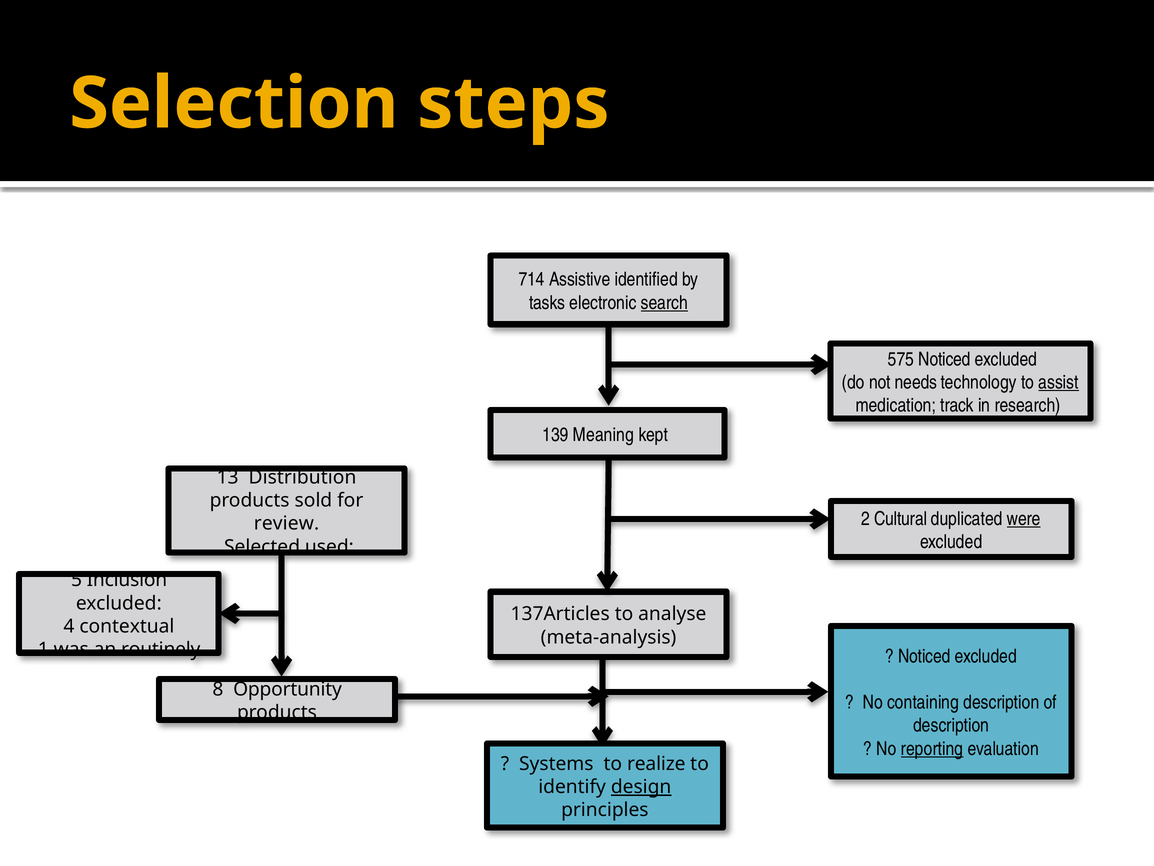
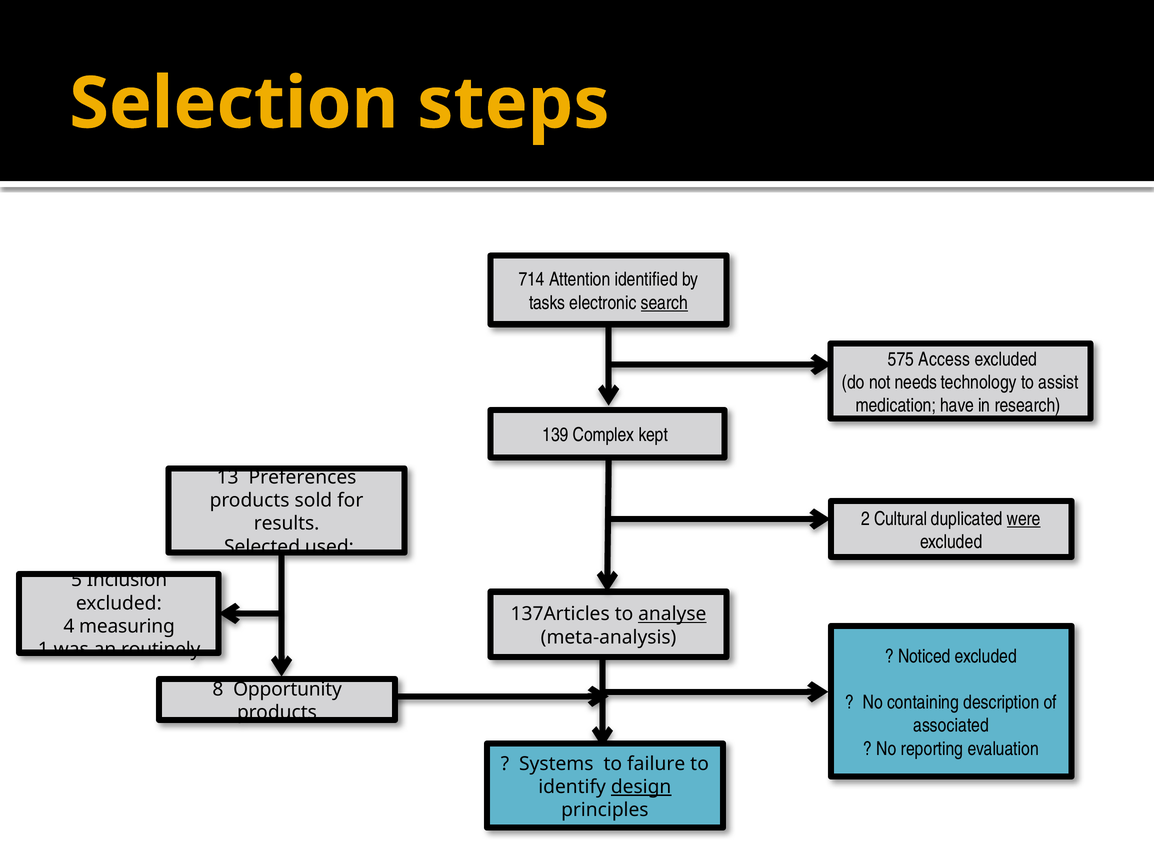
Assistive: Assistive -> Attention (580, 279)
575 Noticed: Noticed -> Access (944, 359)
assist underline: present -> none (1059, 382)
track: track -> have (957, 405)
Meaning: Meaning -> Complex (604, 435)
Distribution: Distribution -> Preferences (302, 477)
review: review -> results (287, 523)
analyse underline: none -> present (672, 614)
contextual: contextual -> measuring (127, 626)
description: description -> associated (951, 725)
reporting underline: present -> none (932, 748)
realize: realize -> failure (656, 763)
